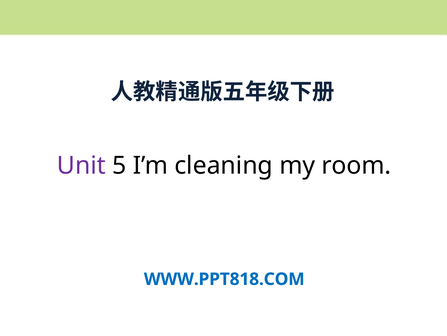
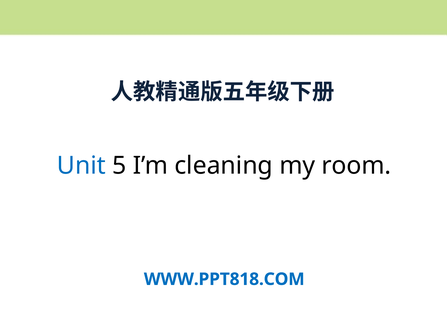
Unit colour: purple -> blue (81, 165)
